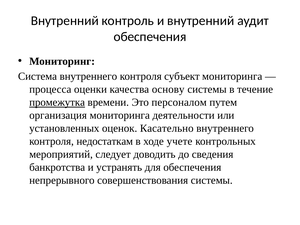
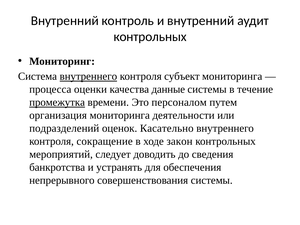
обеспечения: обеспечения -> контрольных (150, 37)
внутреннего underline: none -> present (88, 76)
основу: основу -> данные (168, 89)
установленных: установленных -> подразделений (64, 128)
недостаткам: недостаткам -> сокращение (105, 141)
учете: учете -> закон (180, 141)
